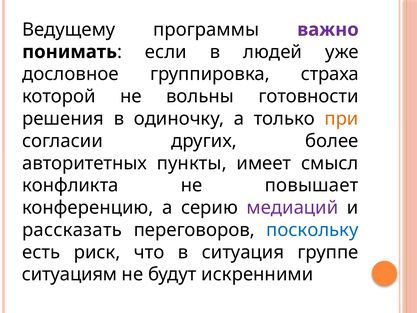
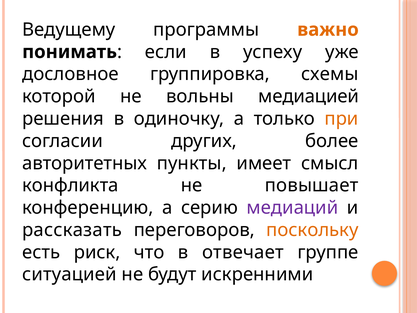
важно colour: purple -> orange (328, 30)
людей: людей -> успеху (273, 52)
страха: страха -> схемы (330, 74)
готовности: готовности -> медиацией (309, 96)
поскольку colour: blue -> orange (312, 230)
ситуация: ситуация -> отвечает (243, 252)
ситуациям: ситуациям -> ситуацией (69, 274)
